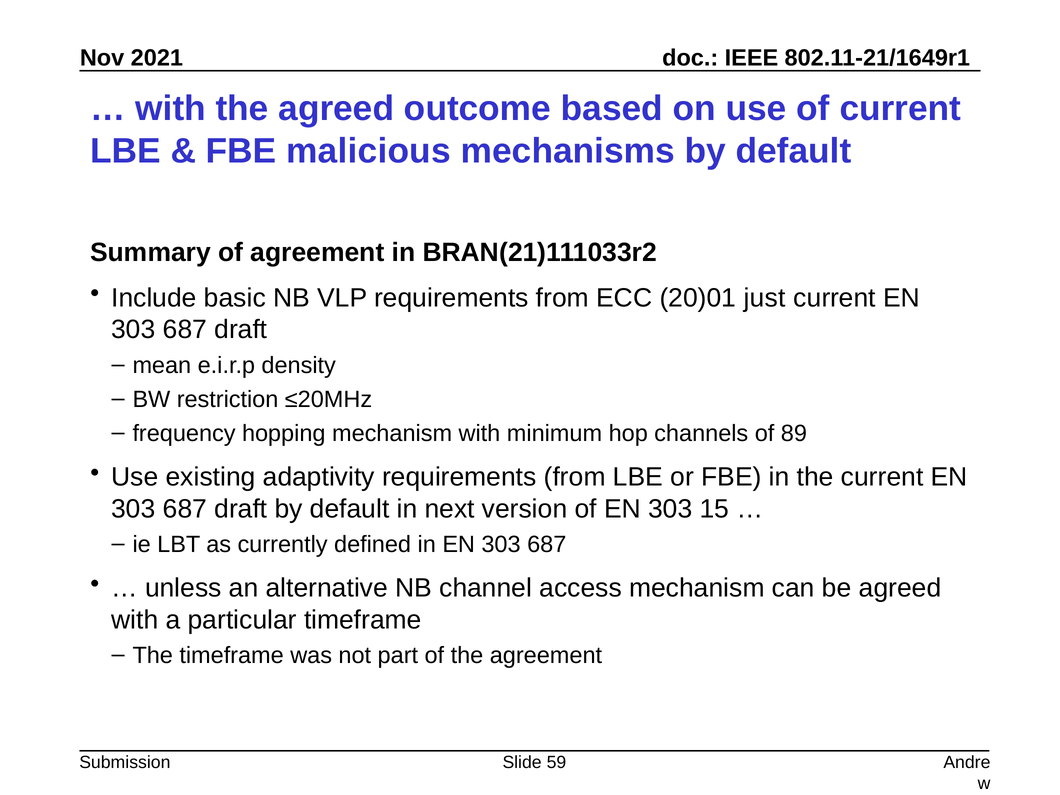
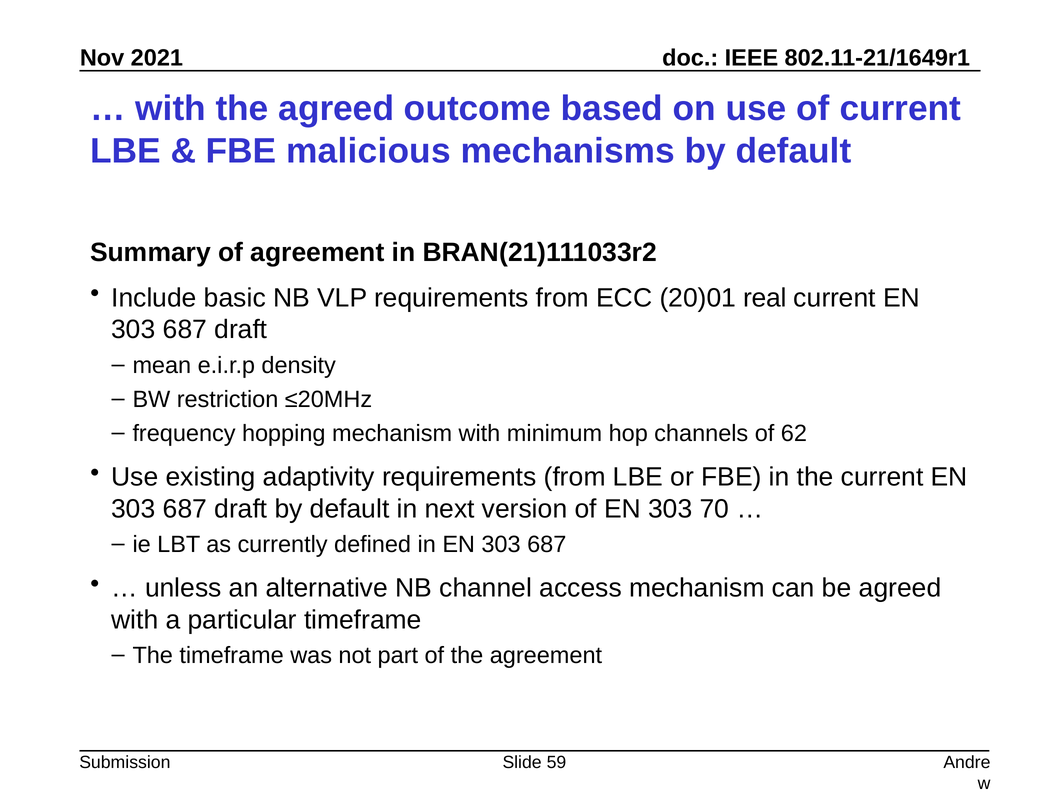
just: just -> real (765, 298)
89: 89 -> 62 (794, 434)
15: 15 -> 70 (714, 509)
